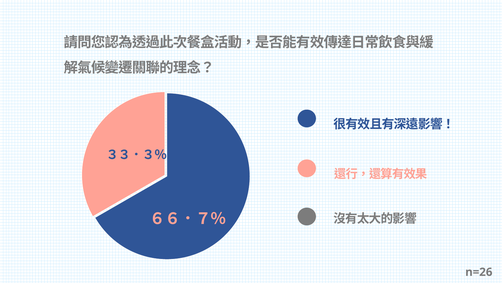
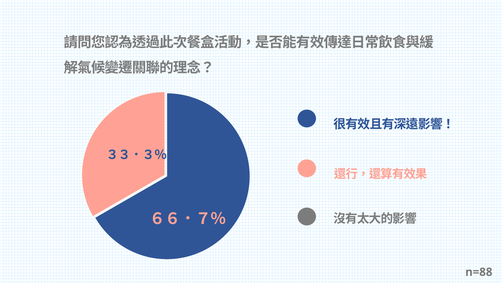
n=26: n=26 -> n=88 (479, 271)
